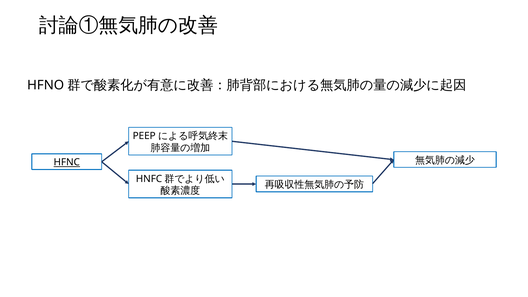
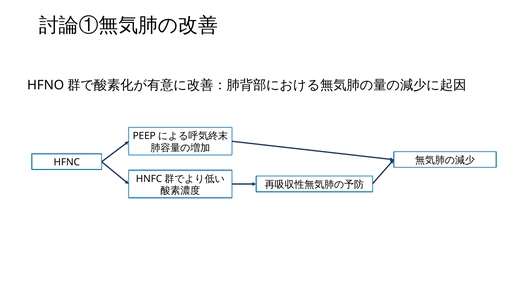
HFNC underline: present -> none (67, 162)
